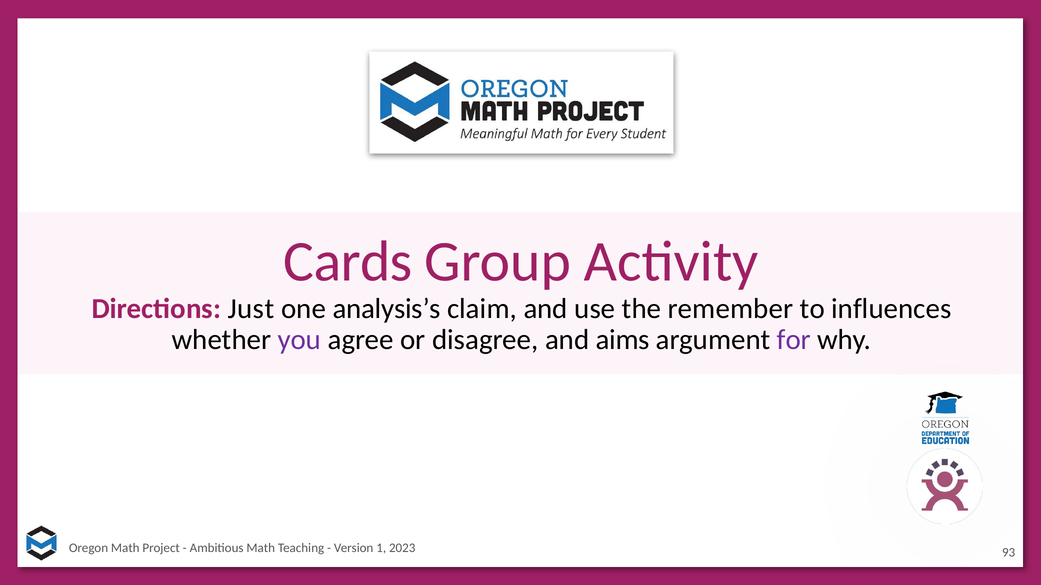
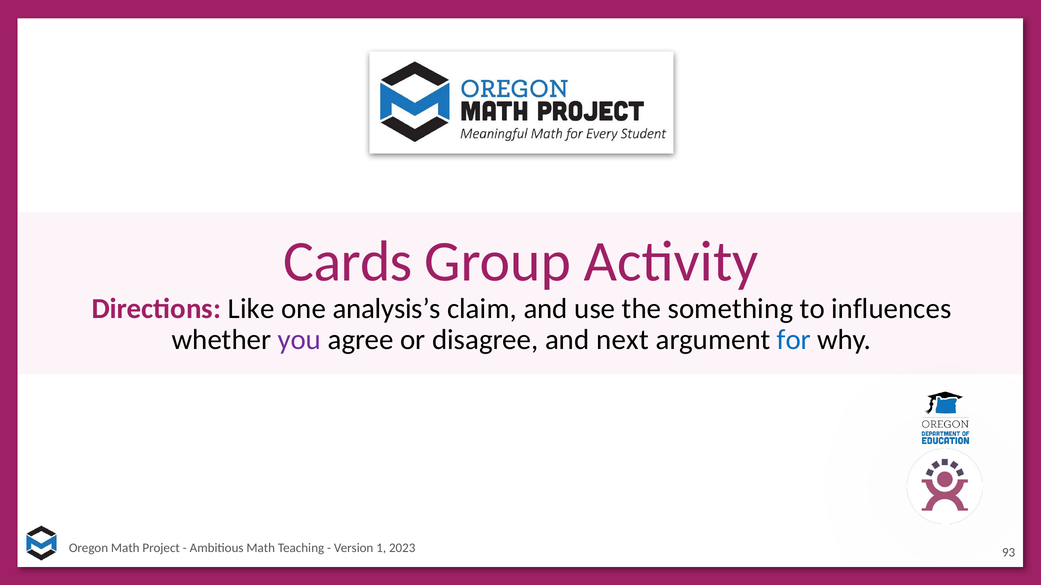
Just: Just -> Like (251, 309)
remember: remember -> something (730, 309)
aims: aims -> next (622, 340)
for colour: purple -> blue (794, 340)
